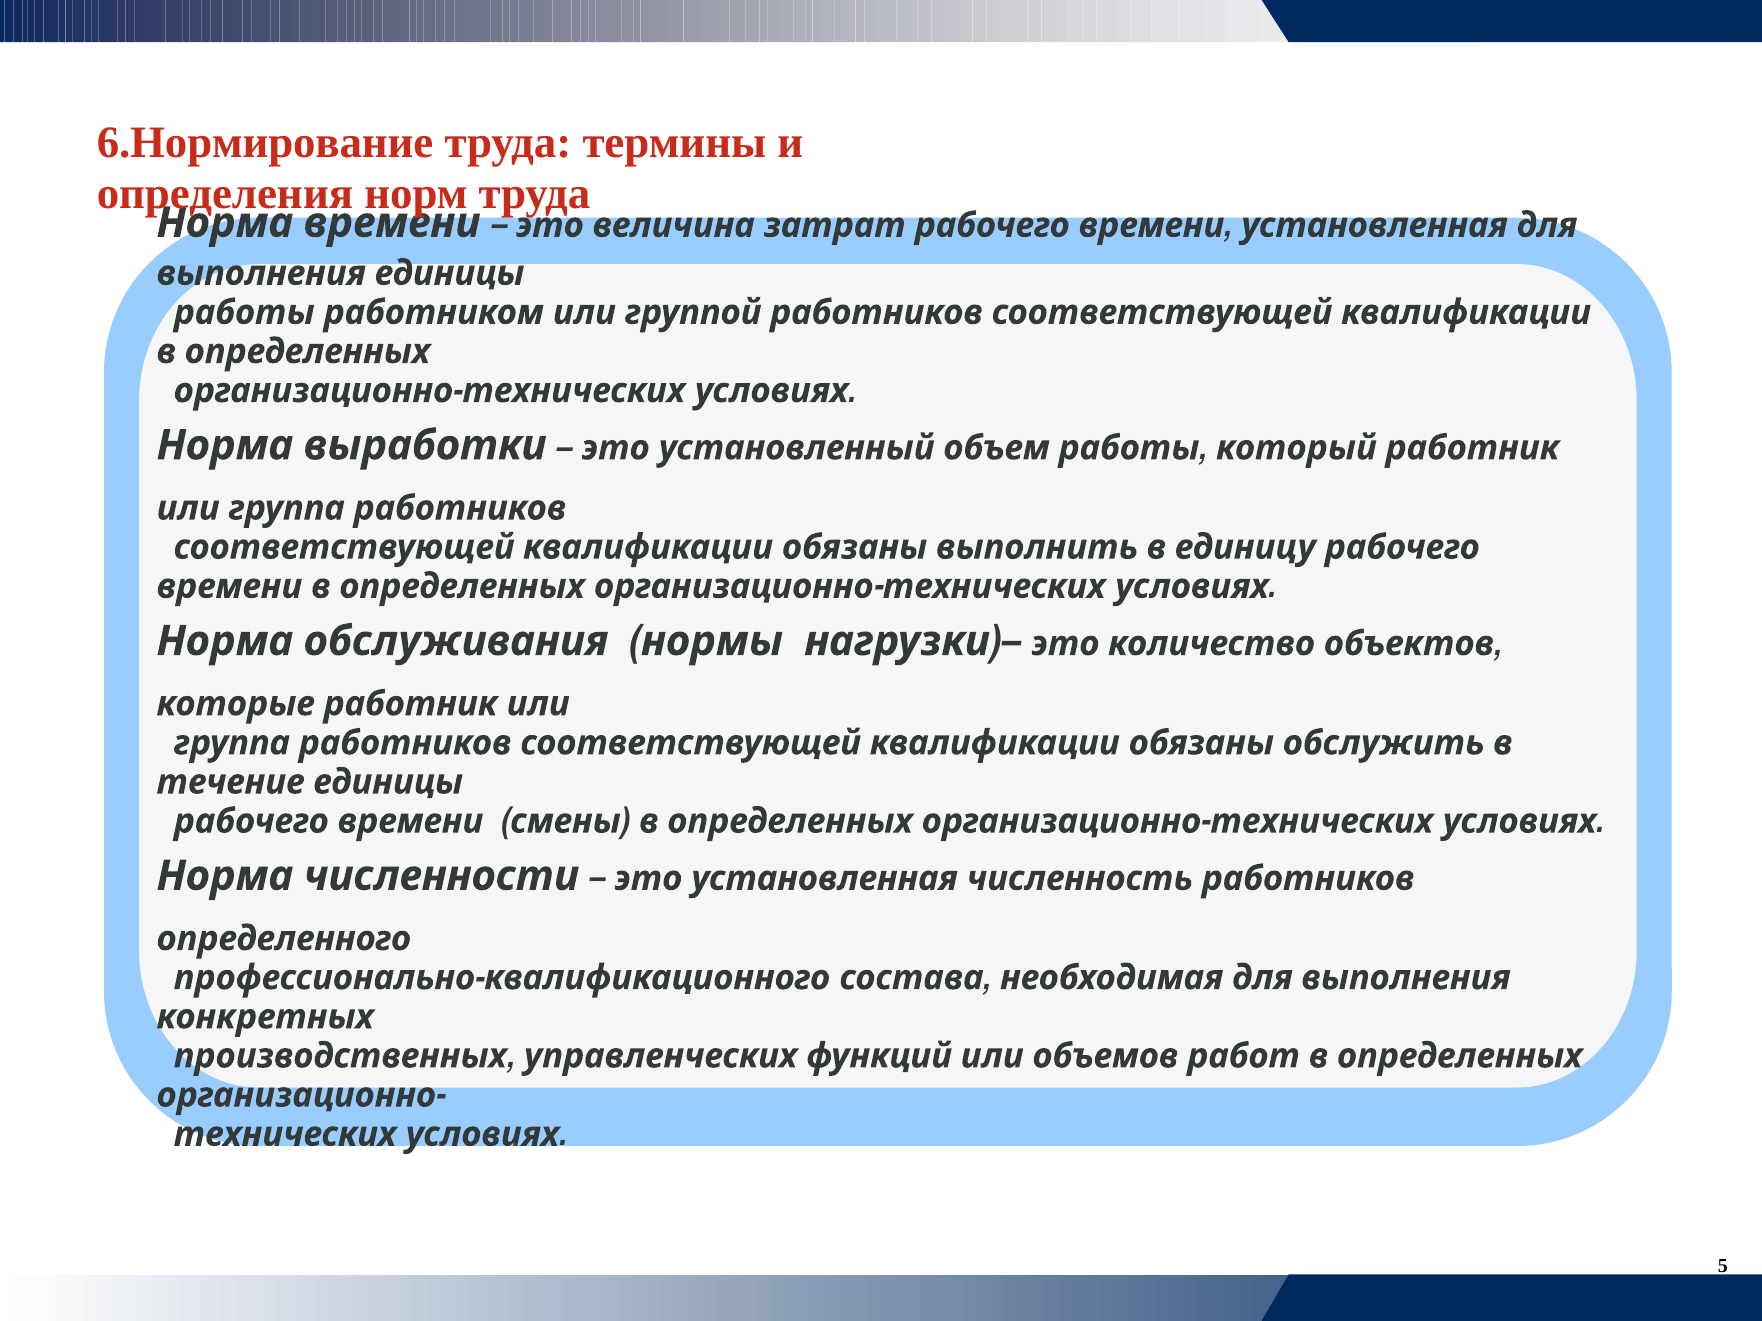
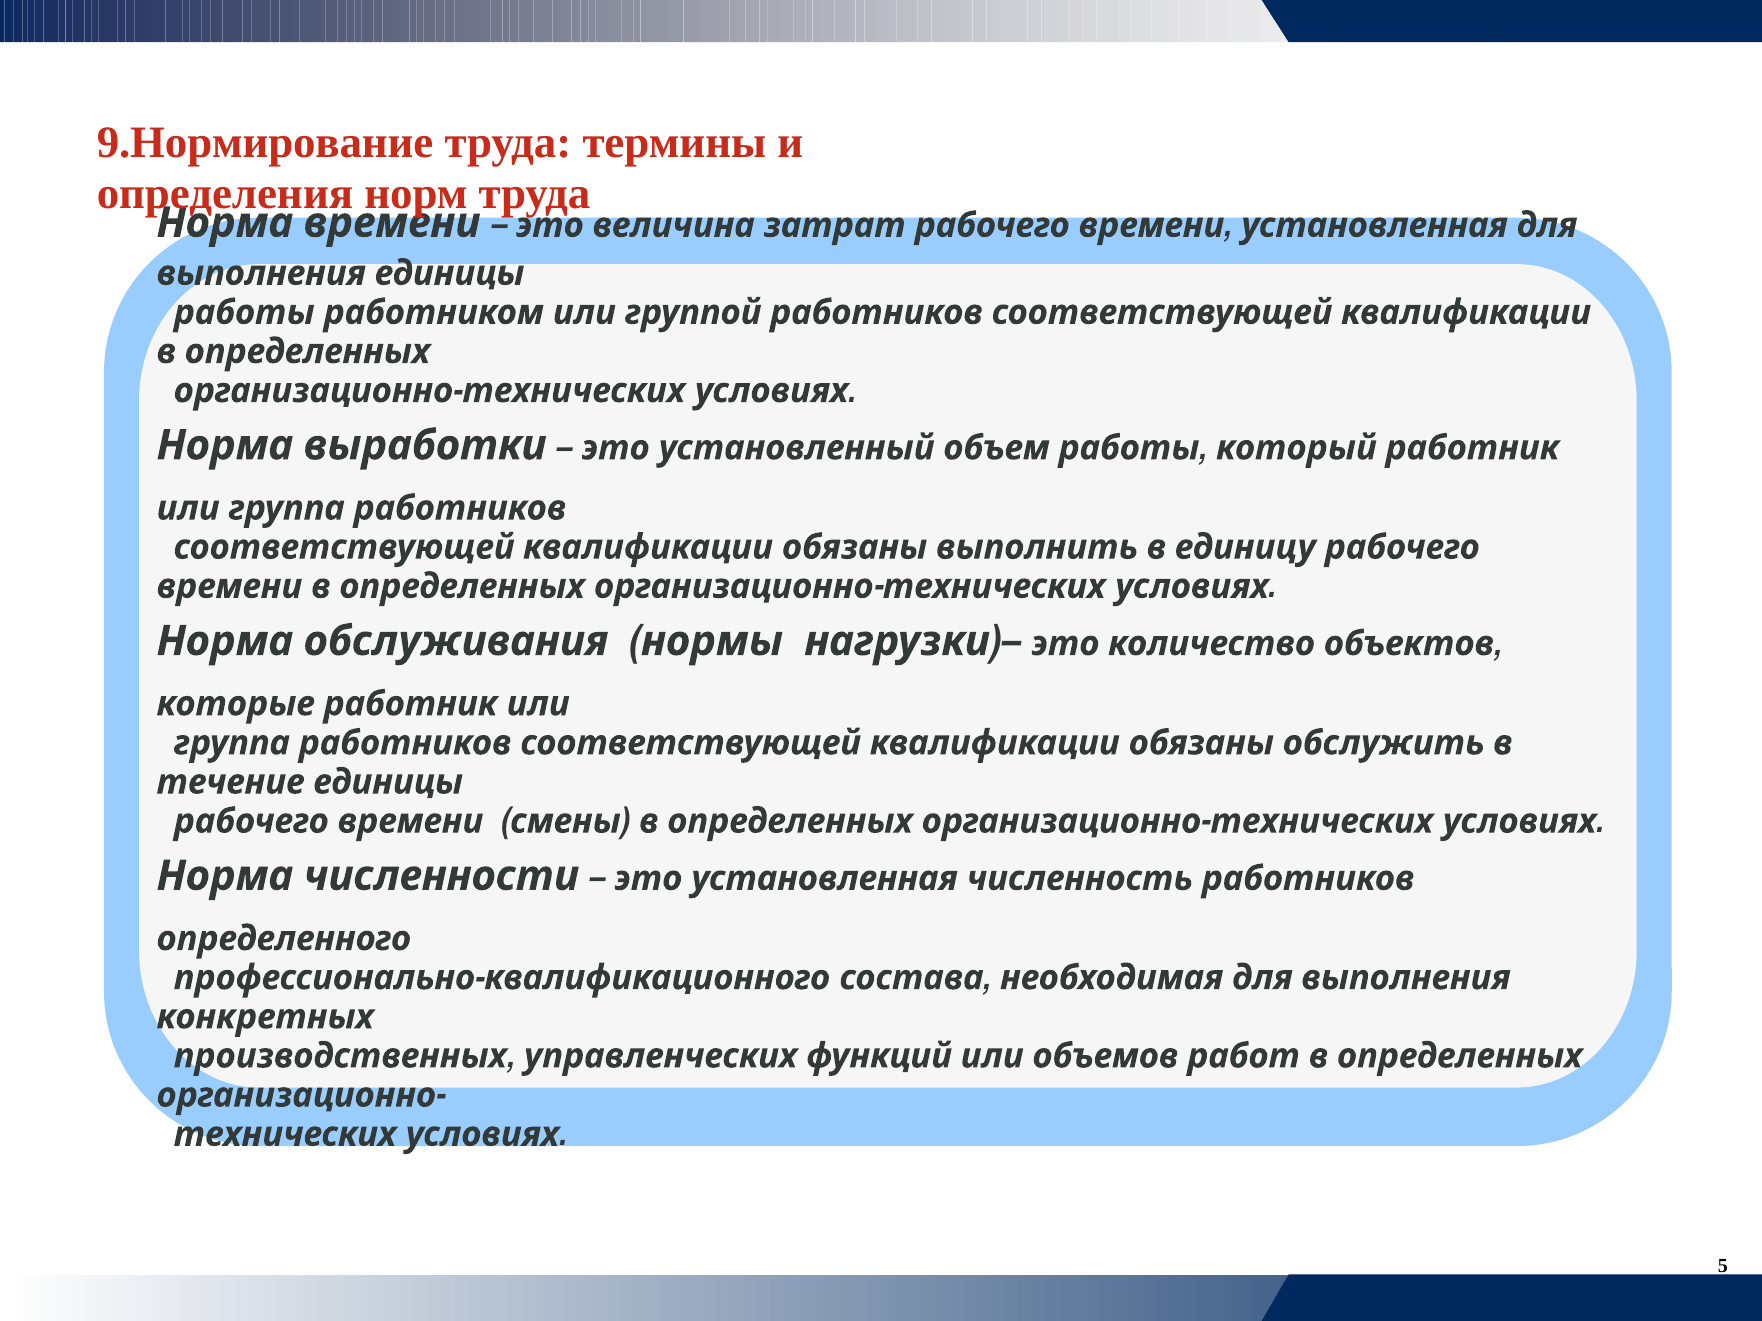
6.Нормирование: 6.Нормирование -> 9.Нормирование (265, 143)
